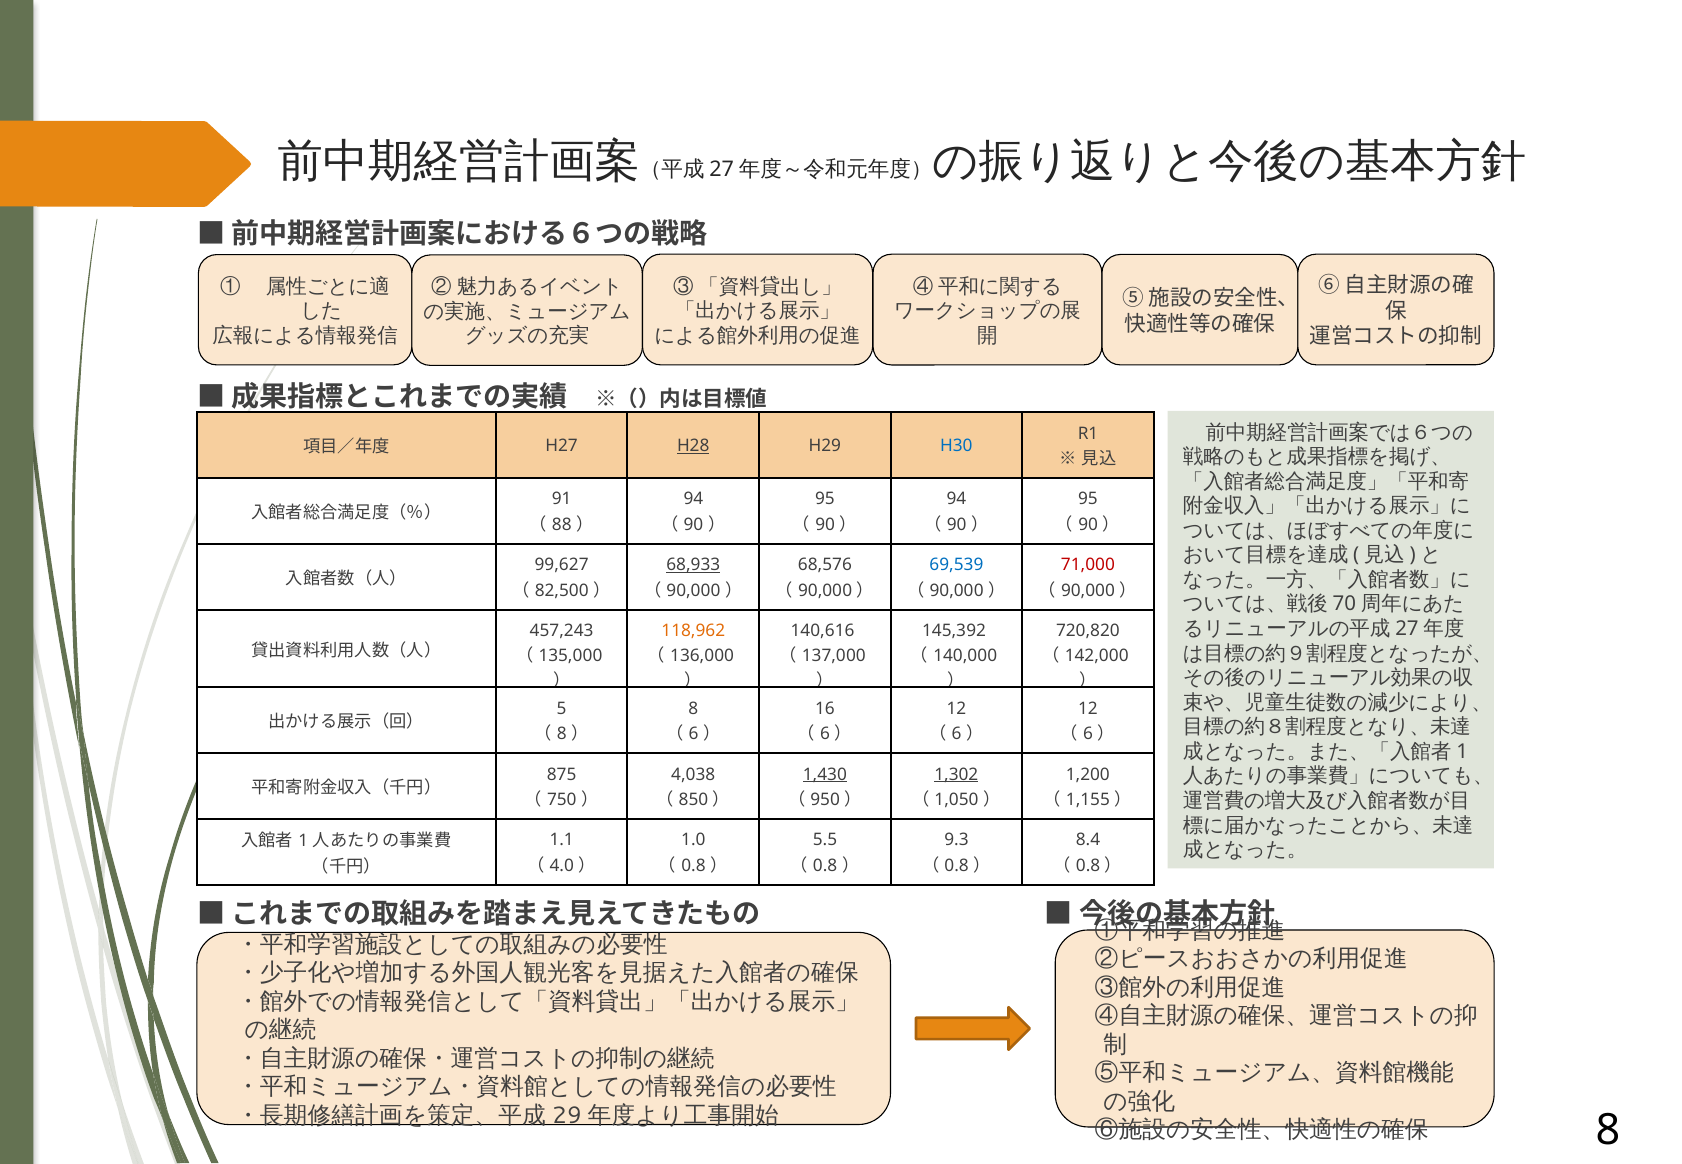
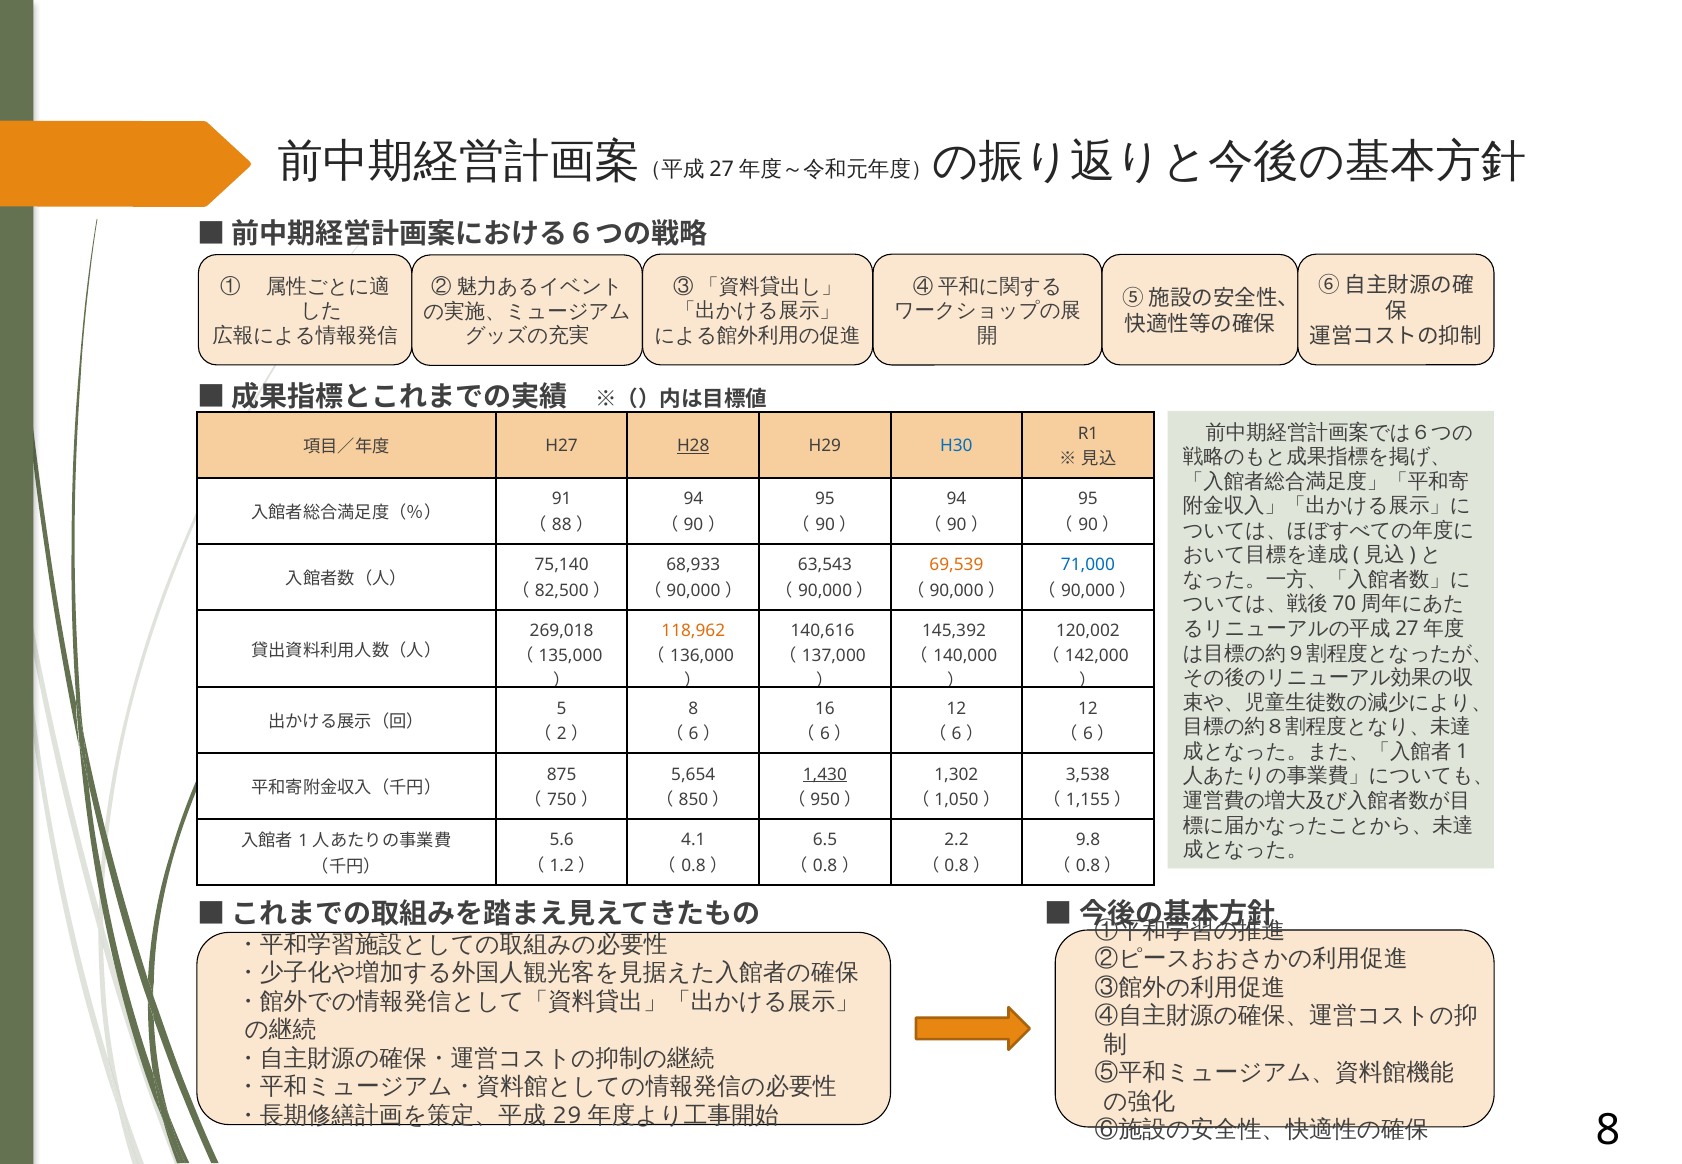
99,627: 99,627 -> 75,140 (562, 565)
68,933 underline: present -> none (693, 565)
68,576: 68,576 -> 63,543 (825, 565)
69,539 colour: blue -> orange (956, 565)
71,000 colour: red -> blue (1088, 565)
457,243: 457,243 -> 269,018 (562, 631)
720,820: 720,820 -> 120,002 (1088, 631)
8: 8 -> 2 (562, 734)
4,038: 4,038 -> 5,654 (693, 775)
1,302 underline: present -> none (956, 775)
1,200: 1,200 -> 3,538 (1088, 775)
1.1: 1.1 -> 5.6 (562, 841)
1.0: 1.0 -> 4.1 (693, 841)
5.5: 5.5 -> 6.5 (825, 841)
9.3: 9.3 -> 2.2 (956, 841)
8.4: 8.4 -> 9.8 (1088, 841)
4.0: 4.0 -> 1.2 (562, 866)
